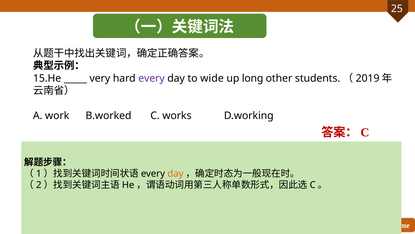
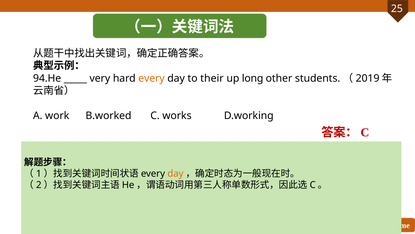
15.He: 15.He -> 94.He (47, 78)
every colour: purple -> orange (152, 78)
wide: wide -> their (212, 78)
